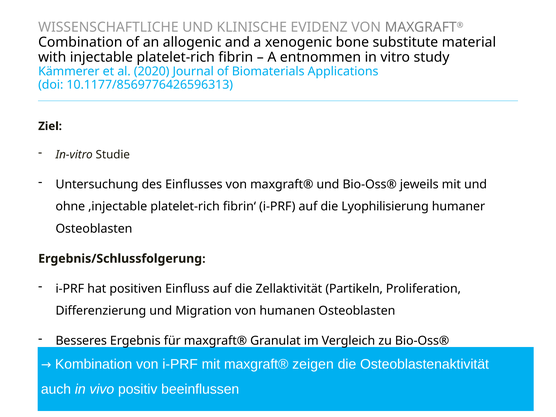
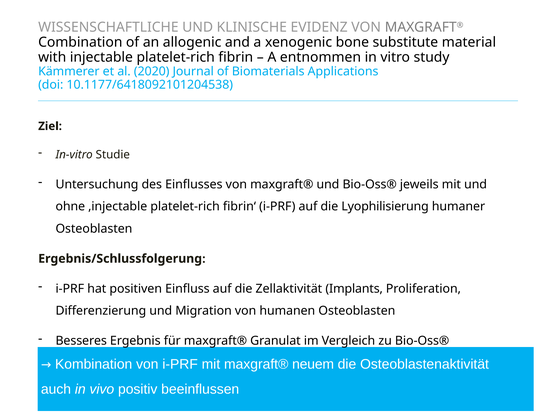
10.1177/8569776426596313: 10.1177/8569776426596313 -> 10.1177/6418092101204538 (150, 85)
Partikeln: Partikeln -> Implants (354, 289)
zeigen: zeigen -> neuem (313, 364)
